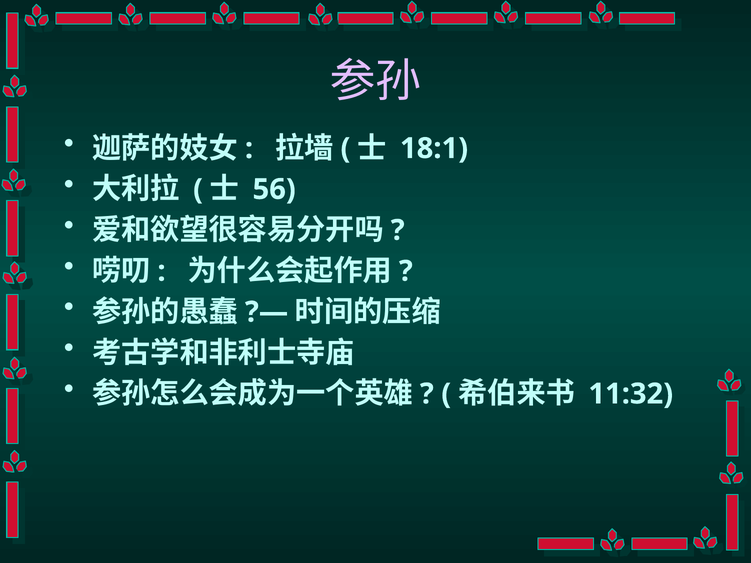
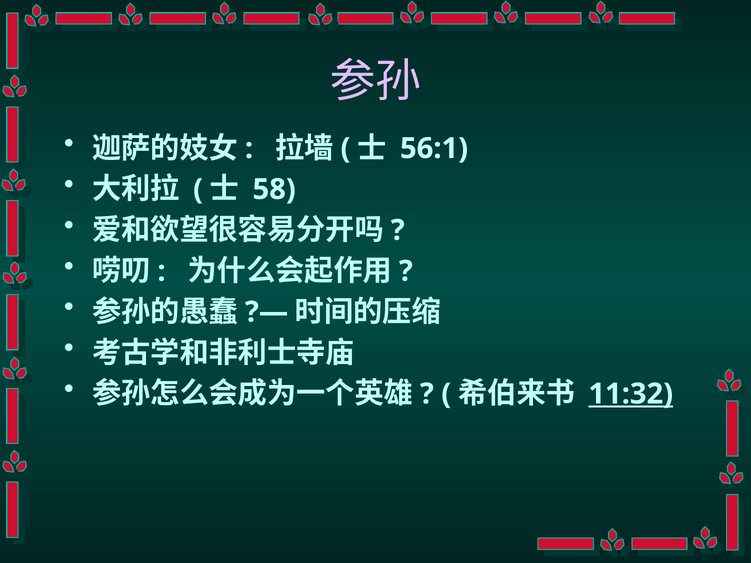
18:1: 18:1 -> 56:1 (434, 149)
56: 56 -> 58 (274, 189)
11:32 underline: none -> present (631, 394)
